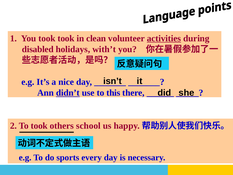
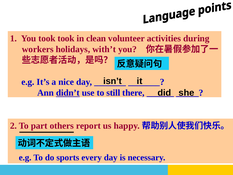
activities underline: present -> none (164, 38)
disabled: disabled -> workers (38, 49)
this: this -> still (113, 93)
To took: took -> part (39, 126)
school: school -> report (88, 126)
